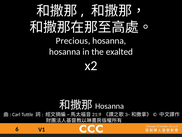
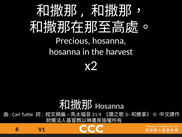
exalted: exalted -> harvest (119, 52)
